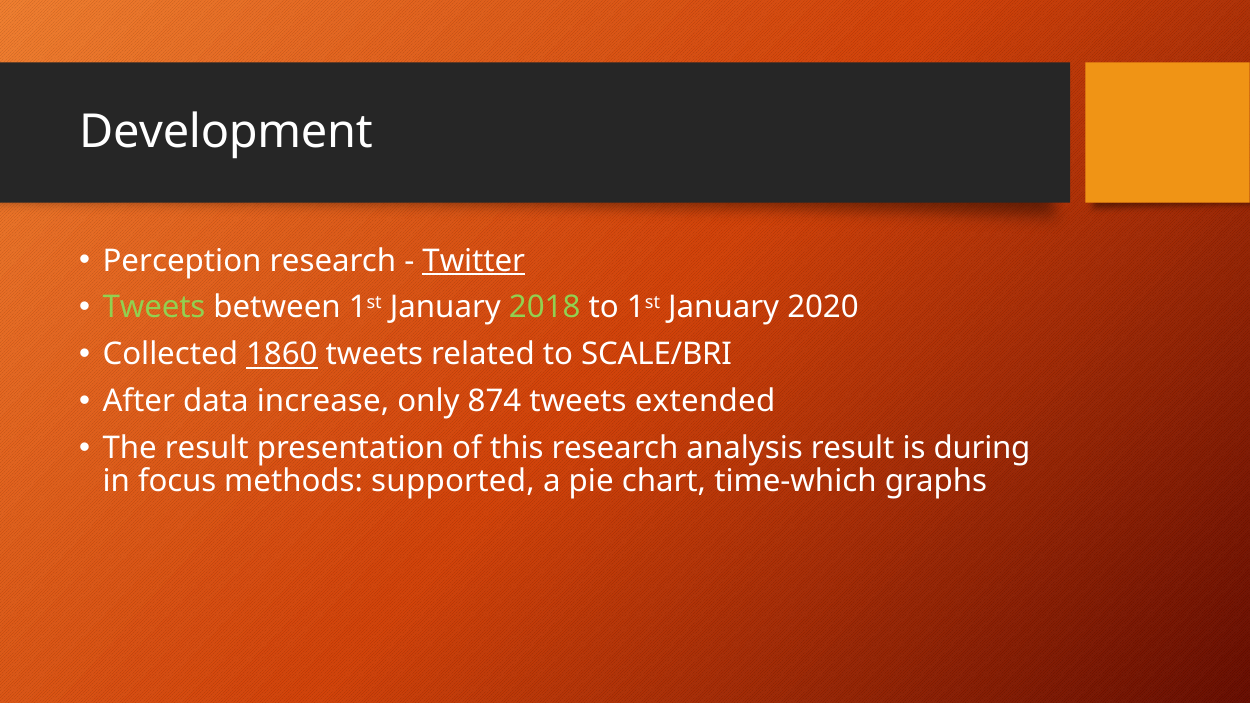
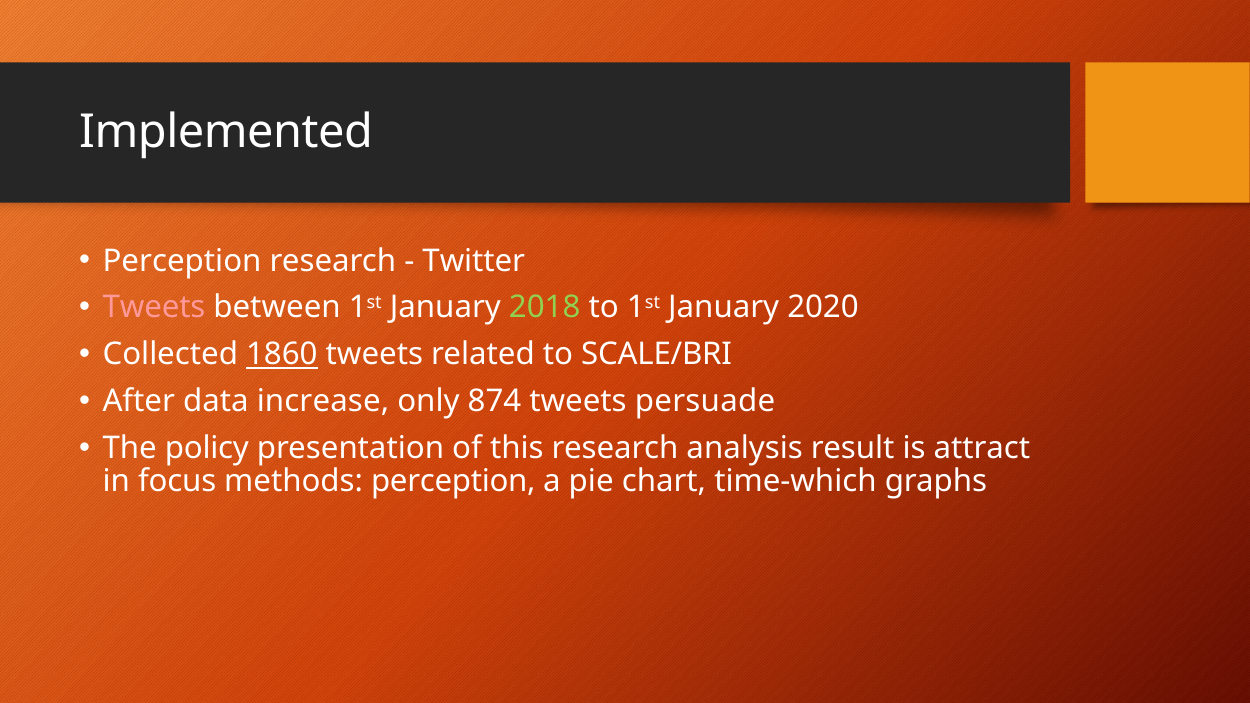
Development: Development -> Implemented (226, 132)
Twitter underline: present -> none (474, 261)
Tweets colour: light green -> pink (154, 308)
extended: extended -> persuade (705, 401)
The result: result -> policy (207, 448)
during: during -> attract (982, 448)
methods supported: supported -> perception (453, 482)
